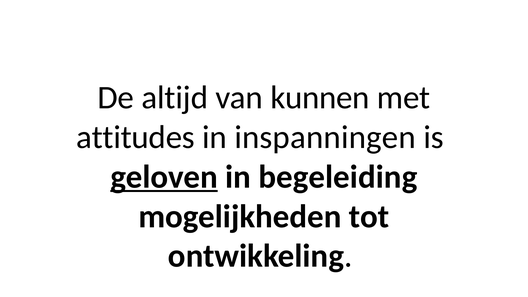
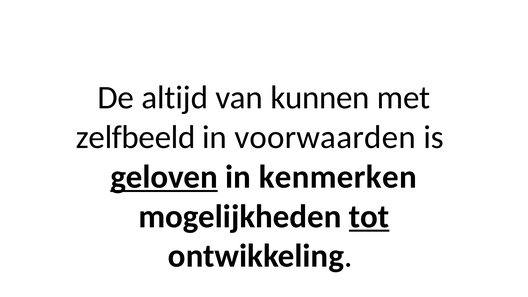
attitudes: attitudes -> zelfbeeld (136, 137)
inspanningen: inspanningen -> voorwaarden (325, 137)
begeleiding: begeleiding -> kenmerken (338, 177)
tot underline: none -> present (369, 216)
